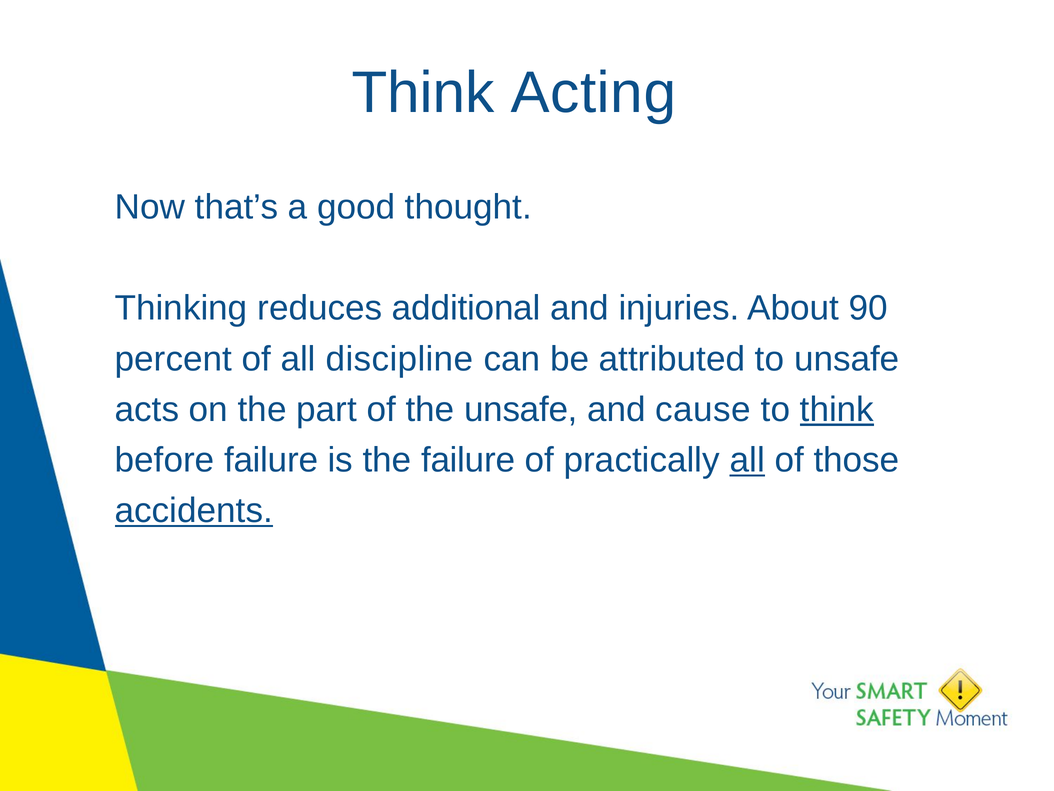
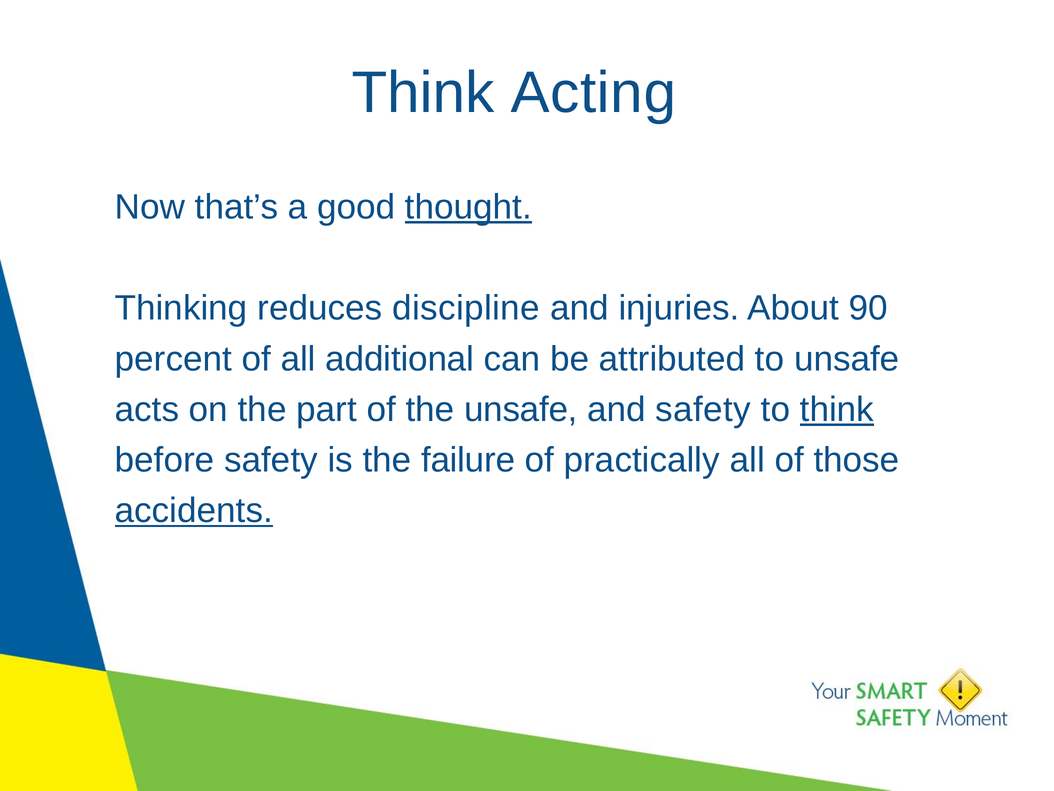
thought underline: none -> present (468, 207)
additional: additional -> discipline (466, 308)
discipline: discipline -> additional (400, 359)
and cause: cause -> safety (703, 409)
before failure: failure -> safety (271, 460)
all underline: present -> none (747, 460)
